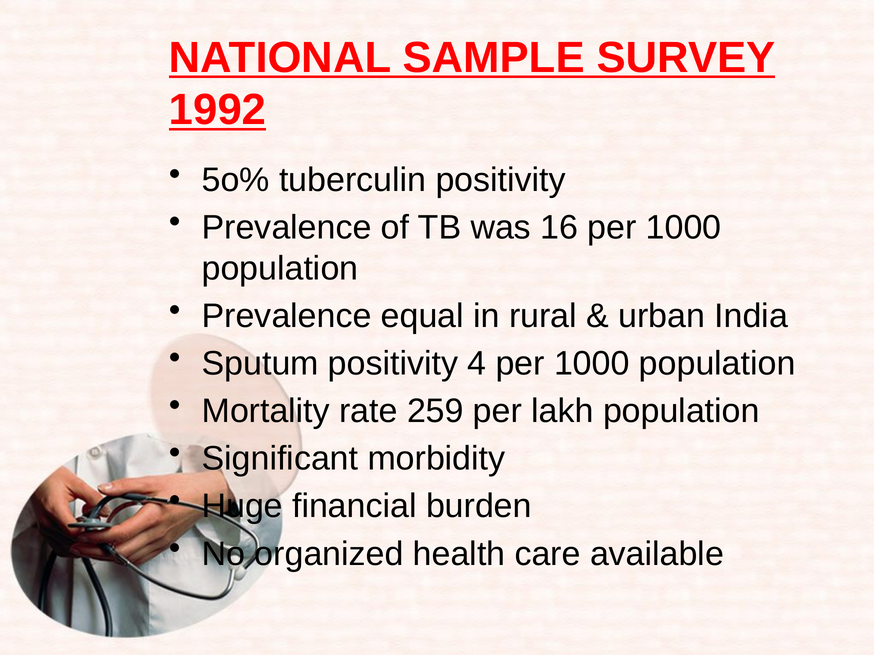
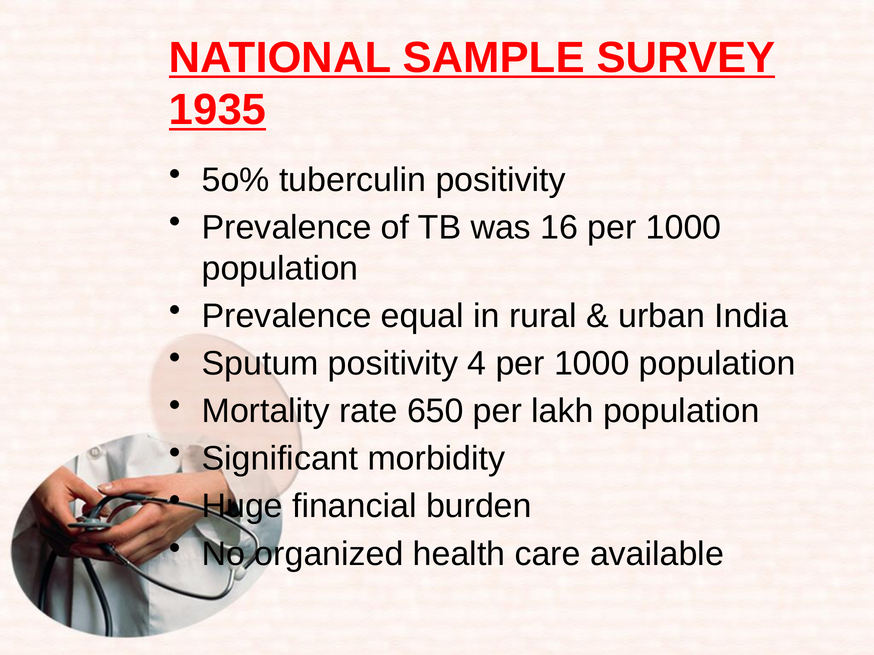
1992: 1992 -> 1935 (218, 110)
259: 259 -> 650 (435, 411)
